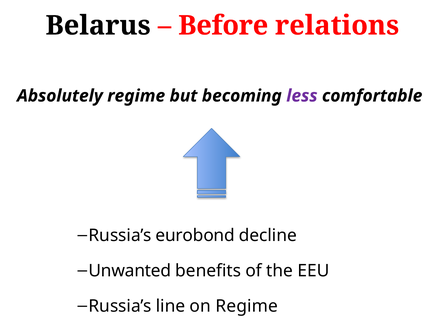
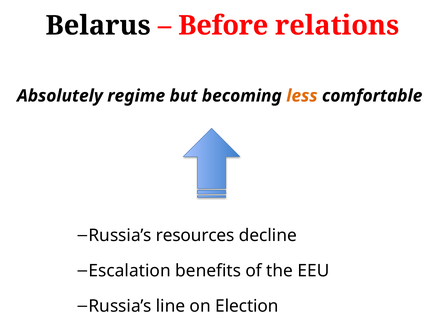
less colour: purple -> orange (302, 96)
eurobond: eurobond -> resources (195, 235)
Unwanted: Unwanted -> Escalation (130, 271)
on Regime: Regime -> Election (247, 306)
